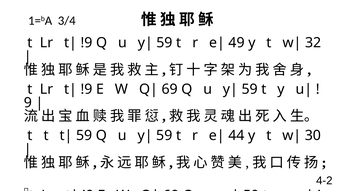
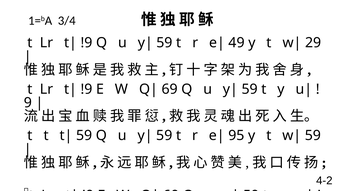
32: 32 -> 29 (313, 43)
44: 44 -> 95 (236, 135)
30: 30 -> 59 (313, 135)
